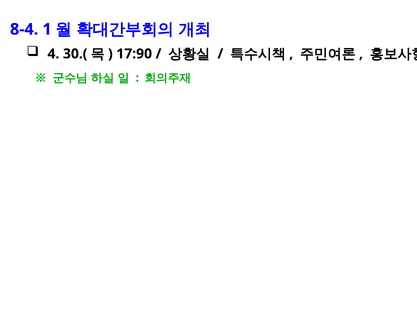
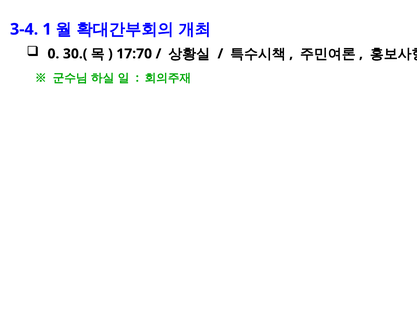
8-4: 8-4 -> 3-4 (24, 29)
4: 4 -> 0 (53, 54)
17:90: 17:90 -> 17:70 (134, 54)
